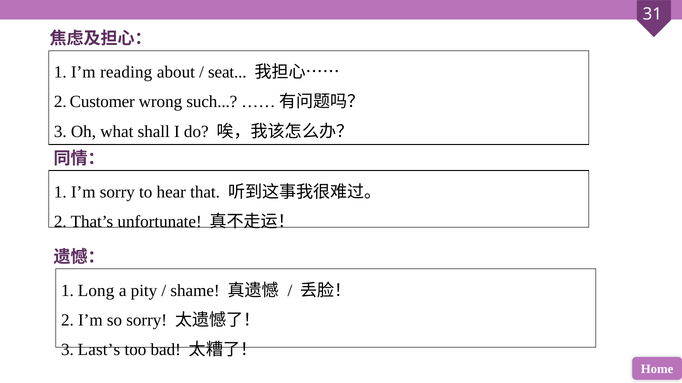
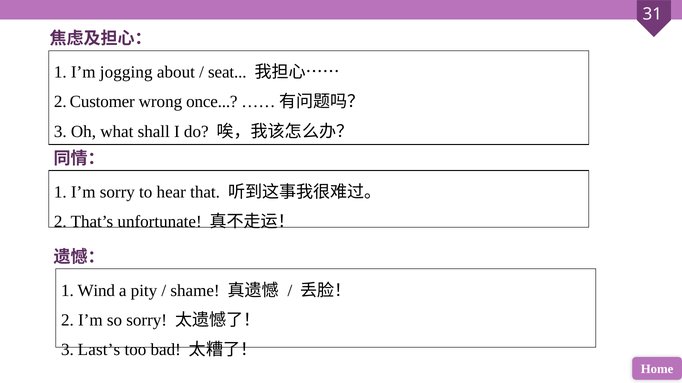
reading: reading -> jogging (126, 72)
such: such -> once (212, 102)
Long: Long -> Wind (96, 291)
